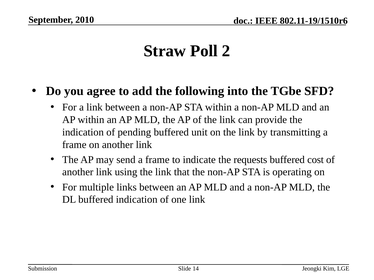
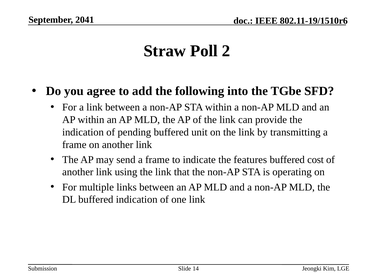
2010: 2010 -> 2041 (85, 20)
requests: requests -> features (250, 160)
